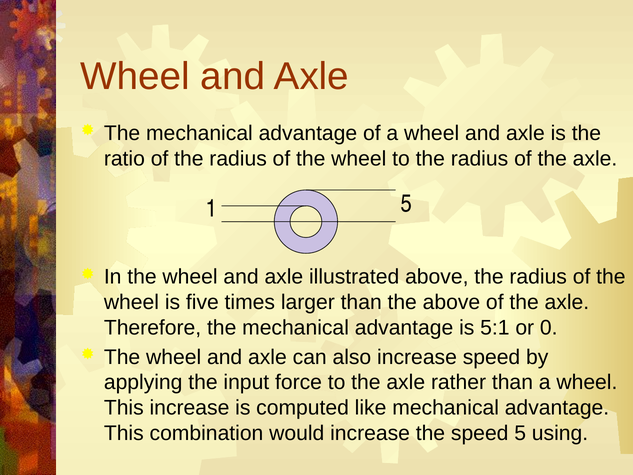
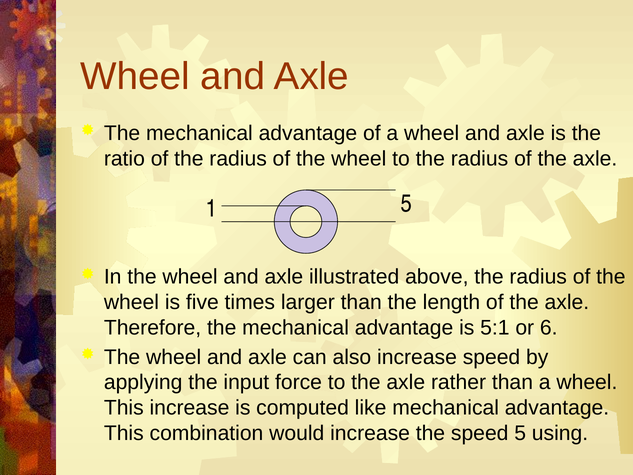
the above: above -> length (451, 302)
0: 0 -> 6 (549, 327)
